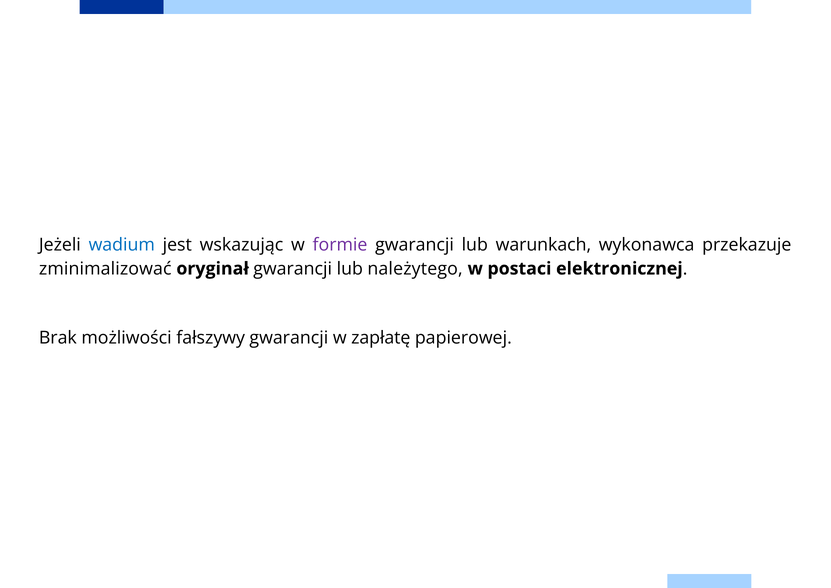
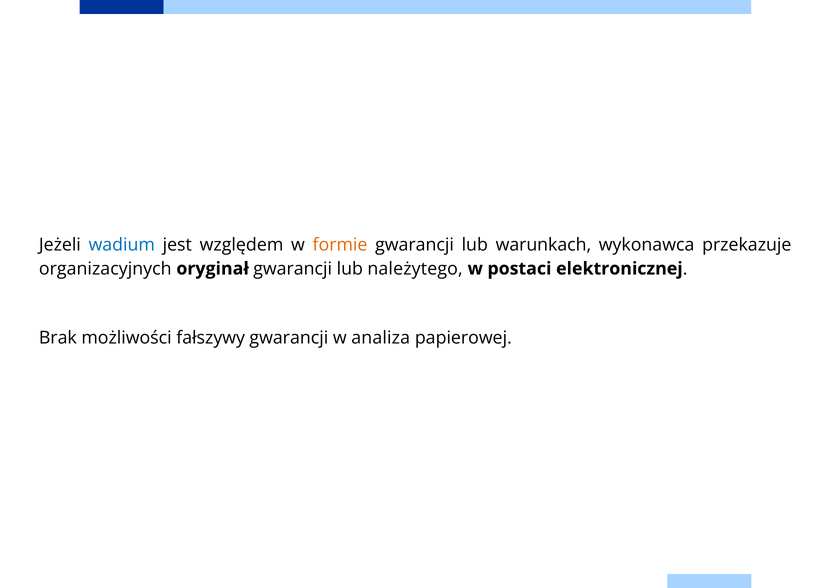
wskazując: wskazując -> względem (241, 245)
formie colour: purple -> orange (340, 245)
zminimalizować: zminimalizować -> organizacyjnych (105, 268)
zapłatę: zapłatę -> analiza (381, 338)
